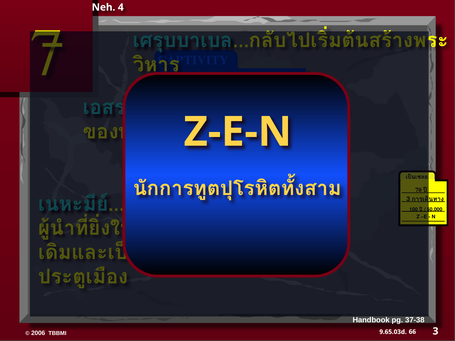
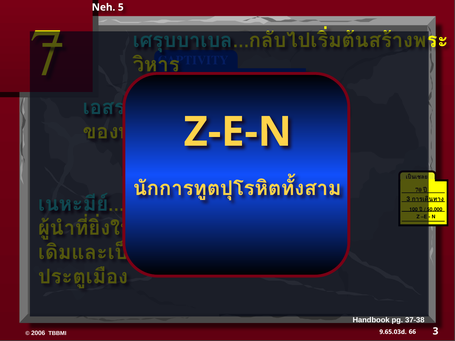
4: 4 -> 5 (121, 7)
